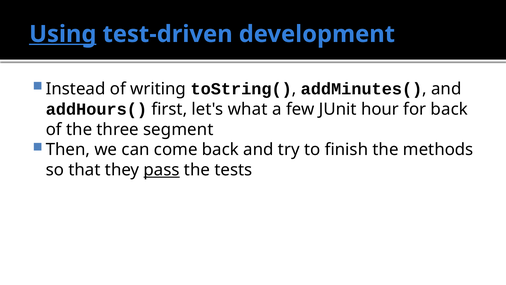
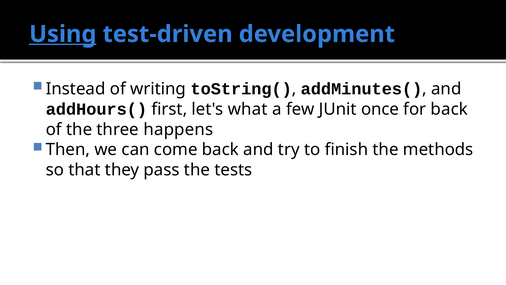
hour: hour -> once (380, 109)
segment: segment -> happens (178, 129)
pass underline: present -> none (162, 170)
